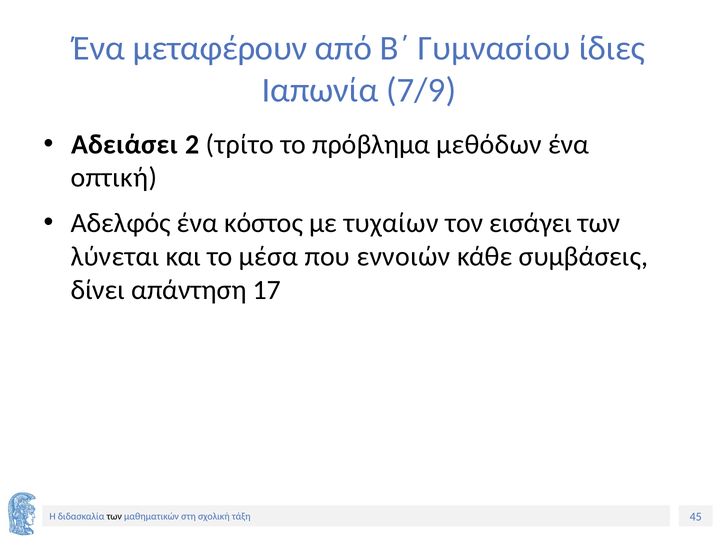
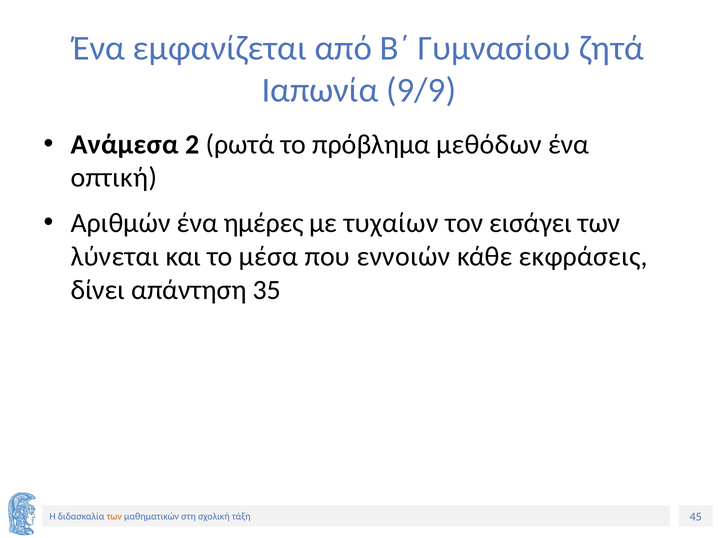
μεταφέρουν: μεταφέρουν -> εμφανίζεται (220, 49)
ίδιες: ίδιες -> ζητά (612, 49)
7/9: 7/9 -> 9/9 (421, 90)
Αδειάσει: Αδειάσει -> Ανάμεσα (125, 144)
τρίτο: τρίτο -> ρωτά (240, 144)
Αδελφός: Αδελφός -> Αριθμών (121, 223)
κόστος: κόστος -> ημέρες (264, 223)
συμβάσεις: συμβάσεις -> εκφράσεις (583, 257)
17: 17 -> 35 (267, 290)
των colour: black -> orange (114, 517)
